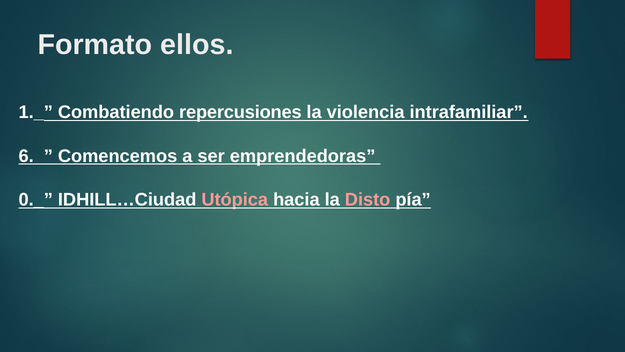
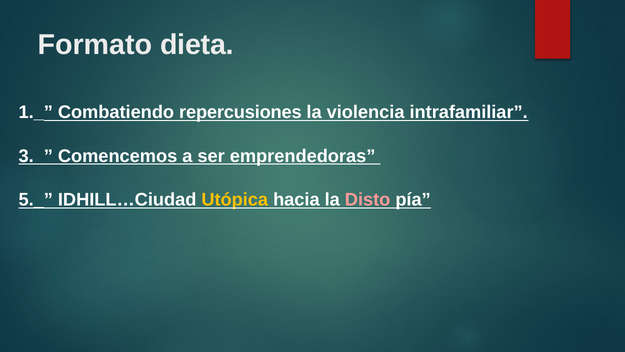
ellos: ellos -> dieta (197, 45)
6._: 6._ -> 3._ (36, 156)
0._: 0._ -> 5._ (36, 200)
Utópica colour: pink -> yellow (235, 200)
